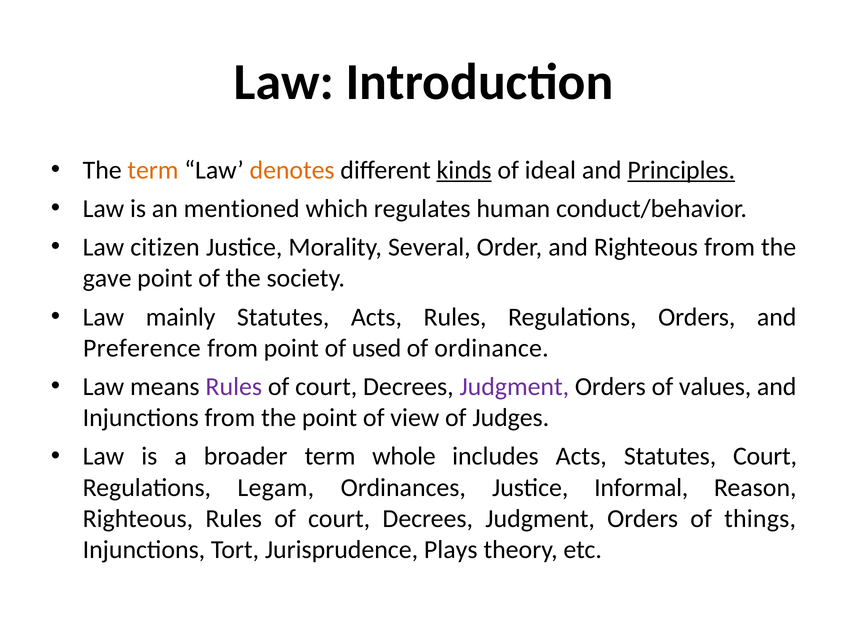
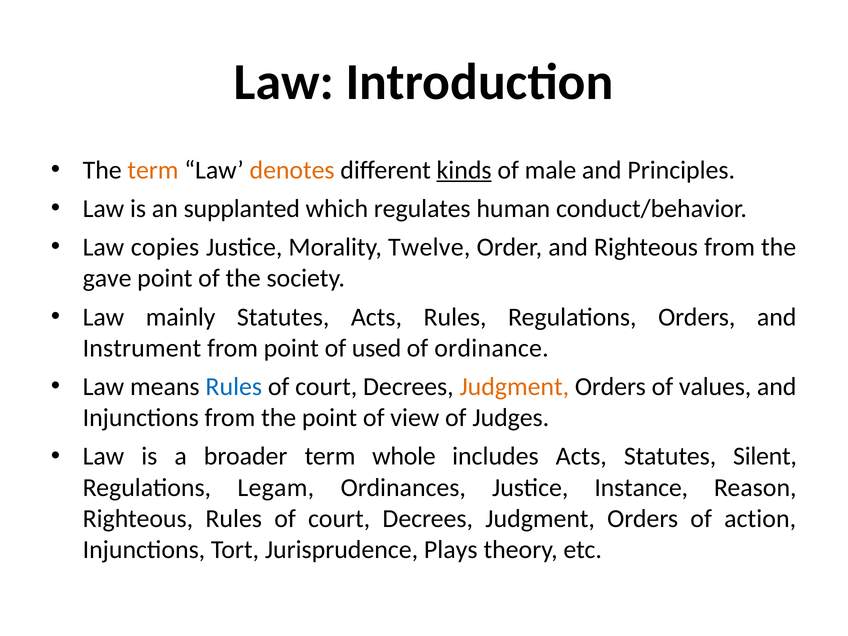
ideal: ideal -> male (550, 170)
Principles underline: present -> none (681, 170)
mentioned: mentioned -> supplanted (242, 209)
citizen: citizen -> copies (165, 247)
Several: Several -> Twelve (429, 247)
Preference: Preference -> Instrument (142, 348)
Rules colour: purple -> blue (234, 387)
Judgment colour: purple -> orange (514, 387)
Statutes Court: Court -> Silent (765, 456)
Informal: Informal -> Instance (641, 487)
things: things -> action (760, 519)
